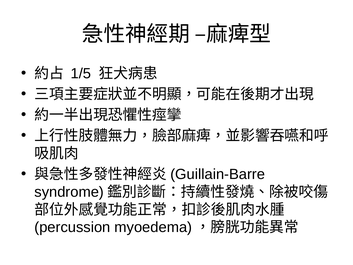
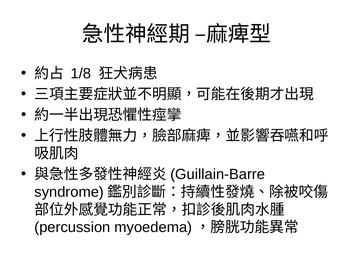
1/5: 1/5 -> 1/8 (81, 73)
